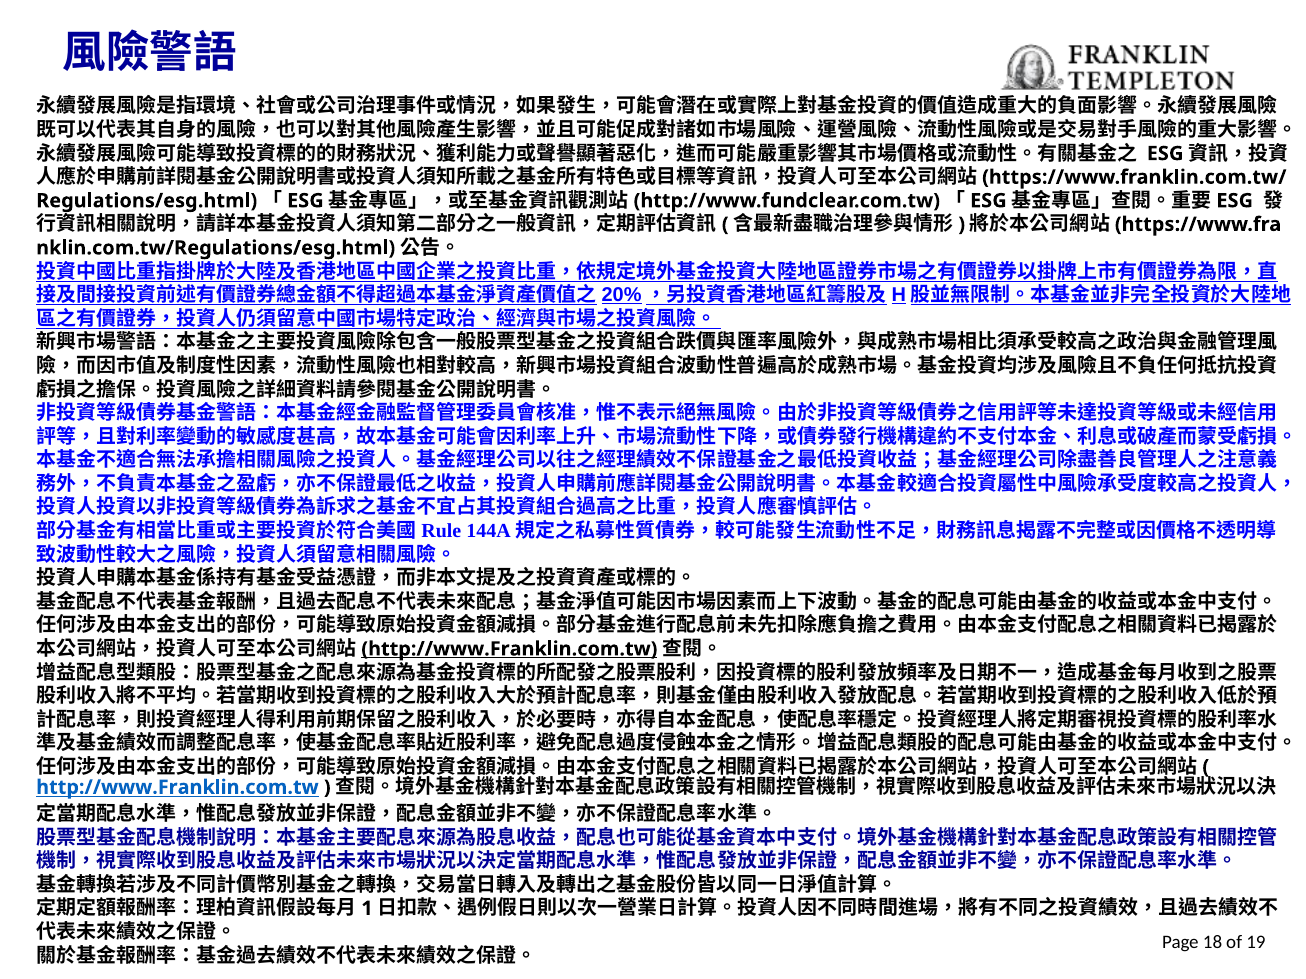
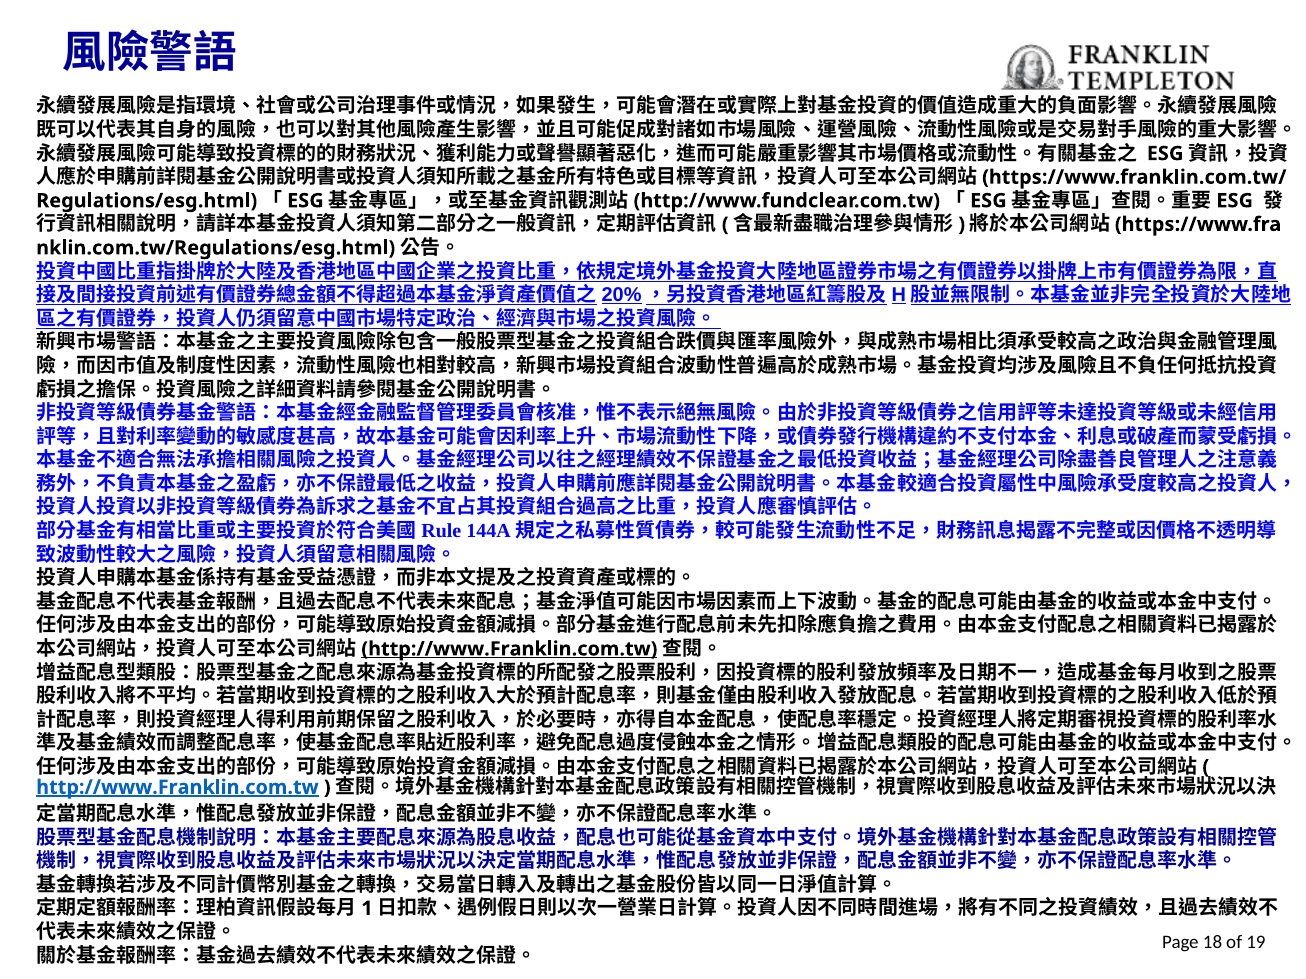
http://www.Franklin.com.tw underline: none -> present (177, 788)
